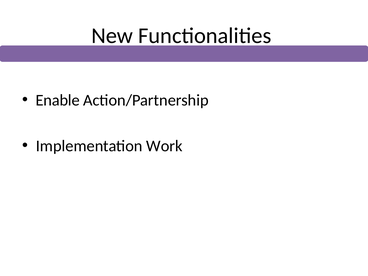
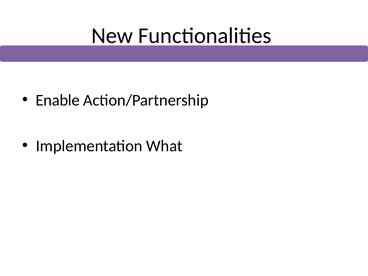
Work: Work -> What (164, 146)
